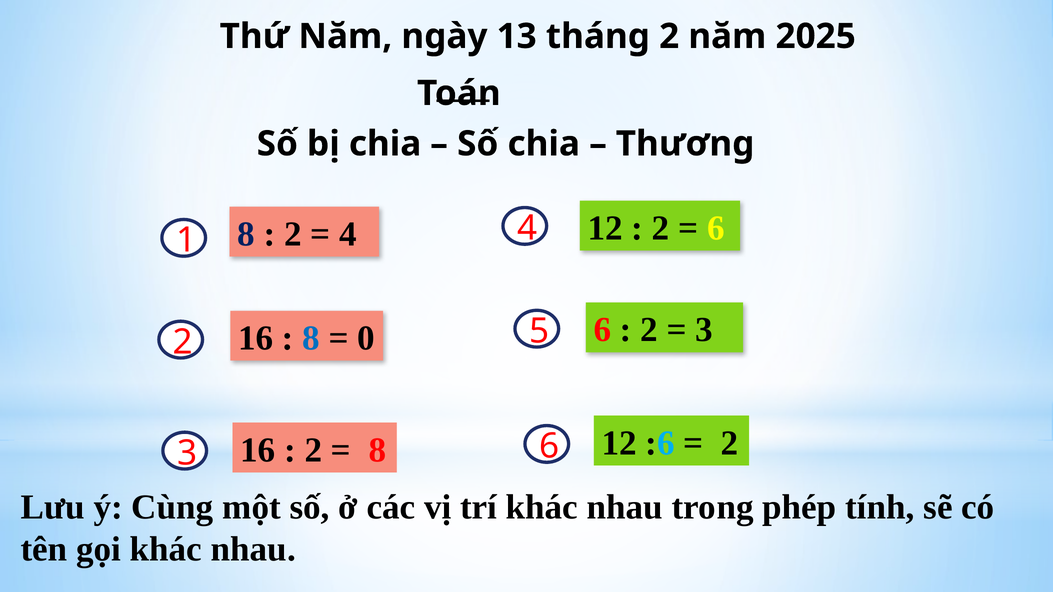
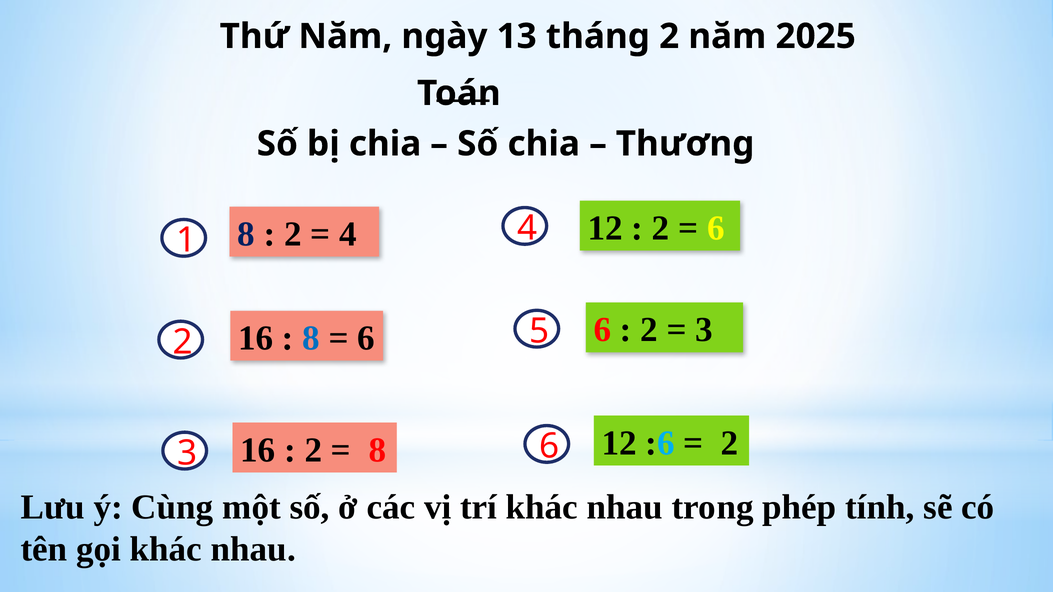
0: 0 -> 6 (366, 338)
